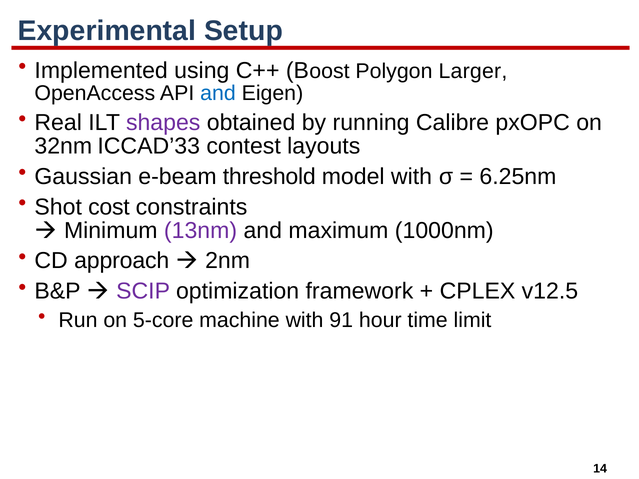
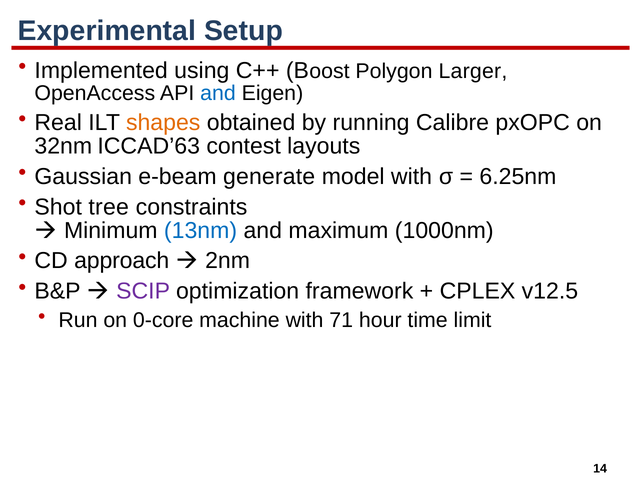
shapes colour: purple -> orange (163, 123)
ICCAD’33: ICCAD’33 -> ICCAD’63 (149, 146)
threshold: threshold -> generate (269, 177)
cost: cost -> tree (109, 207)
13nm colour: purple -> blue (201, 231)
5-core: 5-core -> 0-core (163, 320)
91: 91 -> 71 (341, 320)
